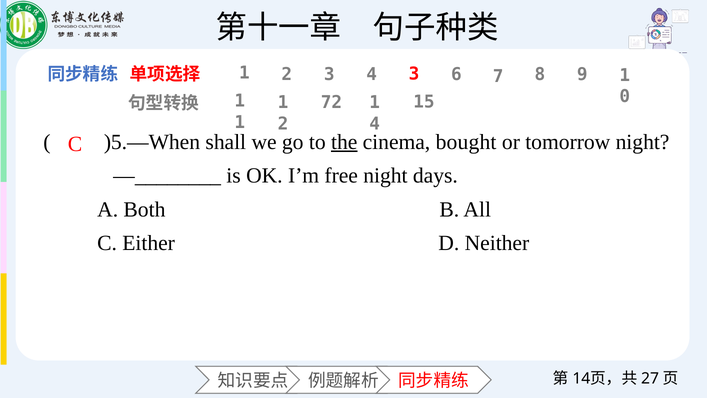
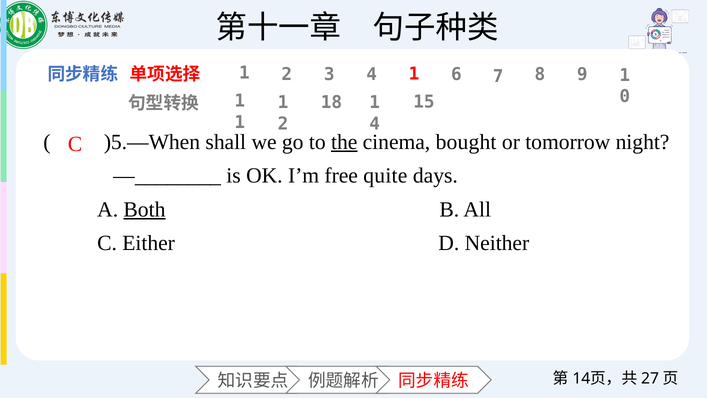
4 3: 3 -> 1 (414, 74)
72: 72 -> 18 (331, 103)
free night: night -> quite (385, 176)
Both underline: none -> present (144, 209)
